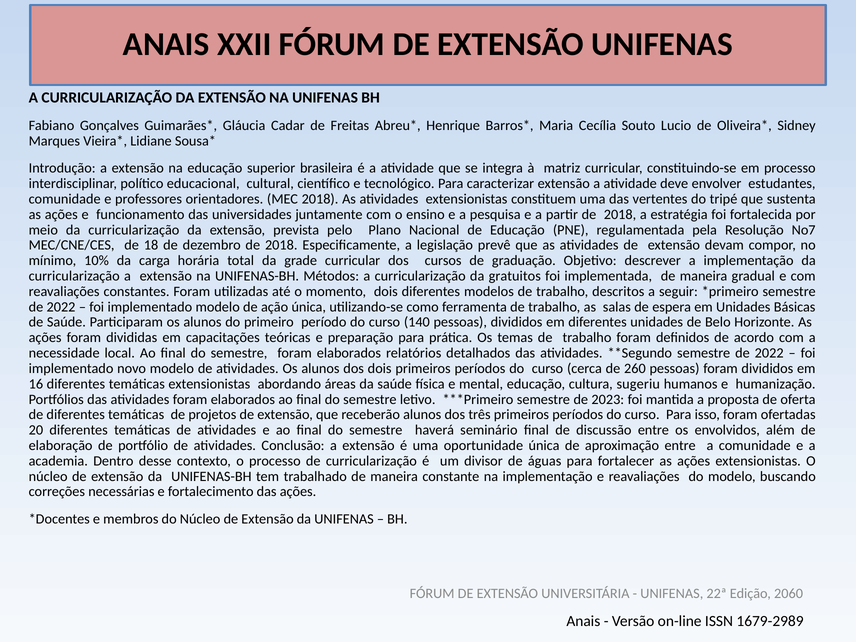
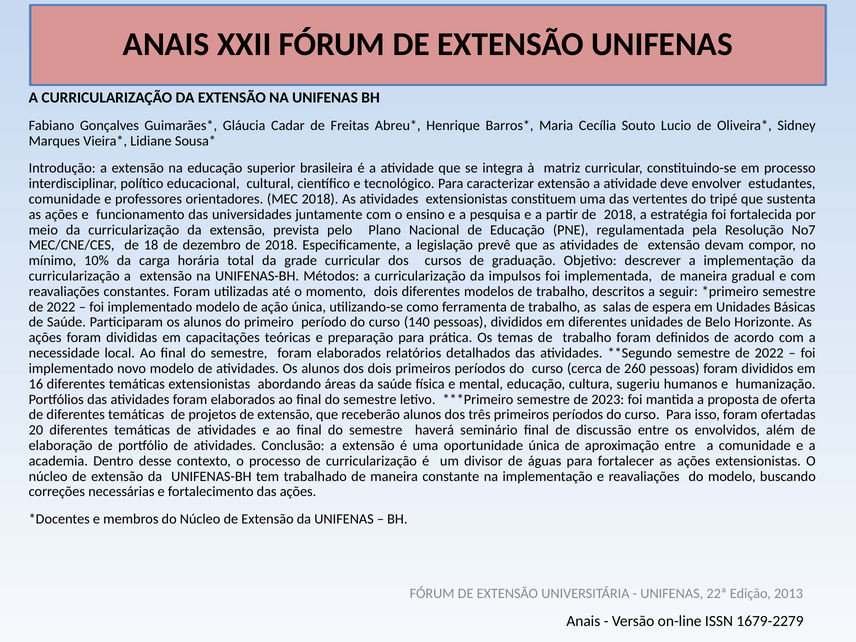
gratuitos: gratuitos -> impulsos (515, 276)
2060: 2060 -> 2013 (789, 593)
1679-2989: 1679-2989 -> 1679-2279 (770, 621)
